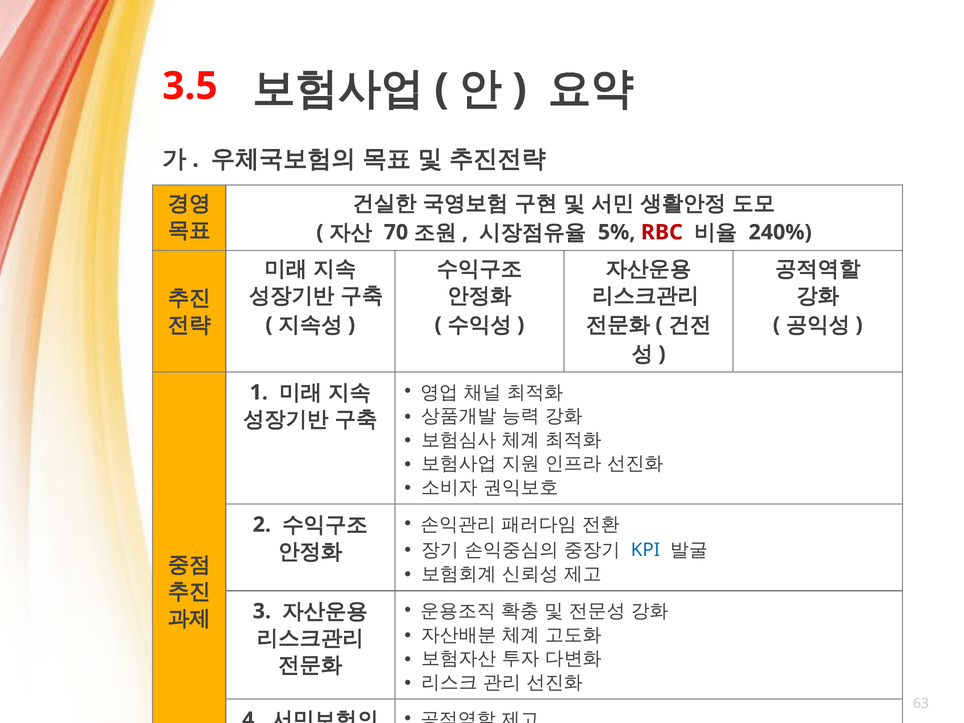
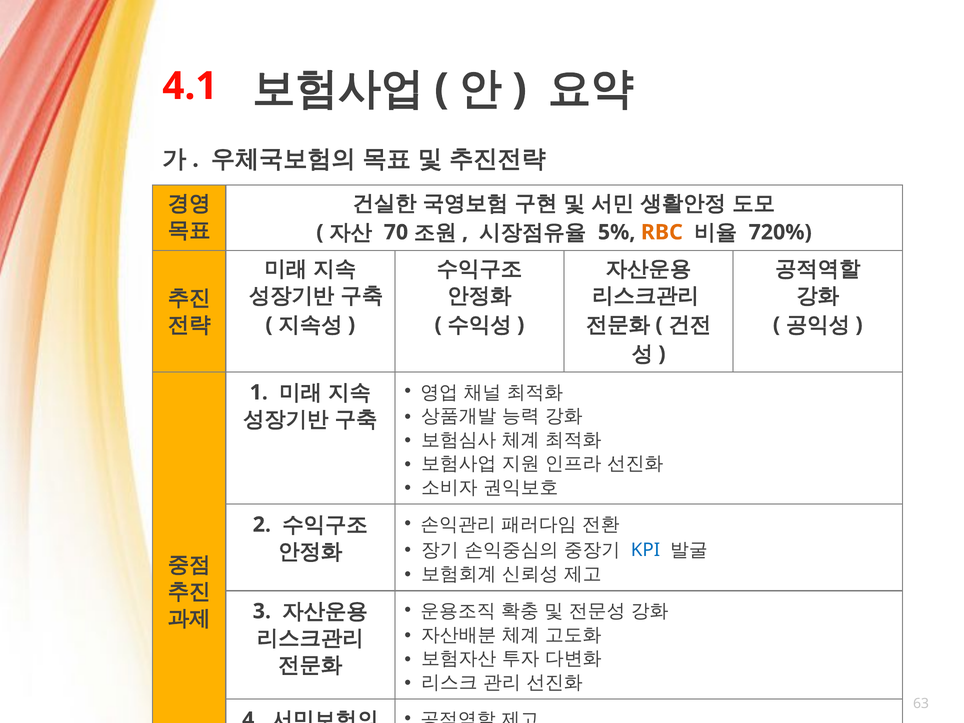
3.5: 3.5 -> 4.1 (190, 86)
RBC colour: red -> orange (662, 232)
240%: 240% -> 720% (780, 232)
